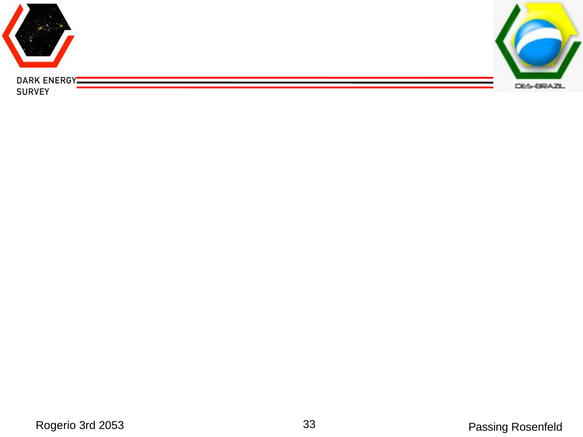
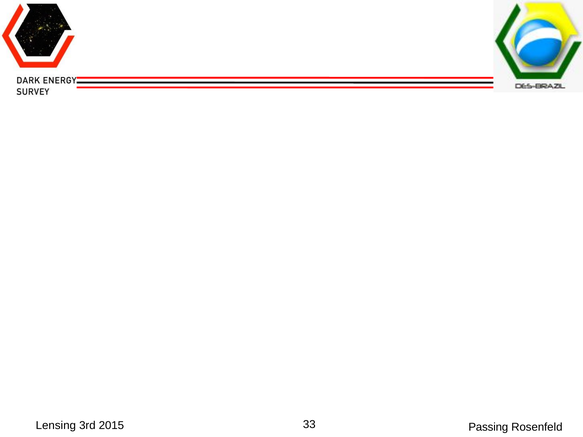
Rogerio: Rogerio -> Lensing (56, 426)
2053: 2053 -> 2015 (111, 426)
